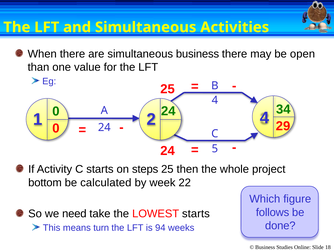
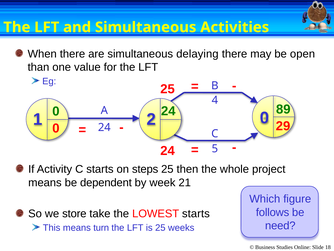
simultaneous business: business -> delaying (197, 54)
34: 34 -> 89 (283, 109)
2 4: 4 -> 0 (265, 118)
bottom: bottom -> means (45, 182)
calculated: calculated -> dependent (106, 182)
22: 22 -> 21 (185, 182)
need: need -> store (74, 213)
done: done -> need (280, 225)
is 94: 94 -> 25 (160, 227)
